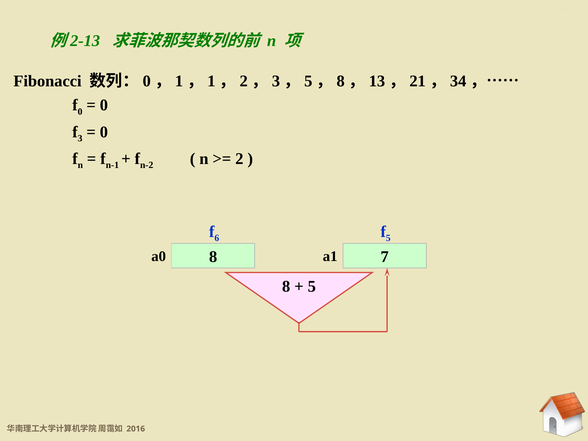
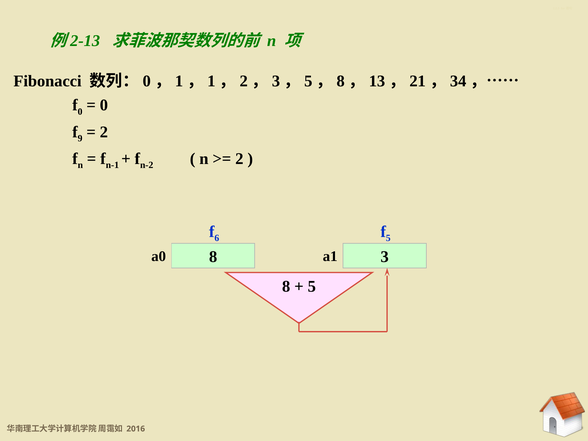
3: 3 -> 9 (80, 138)
0: 0 -> 2 (104, 132)
7: 7 -> 3 (385, 257)
